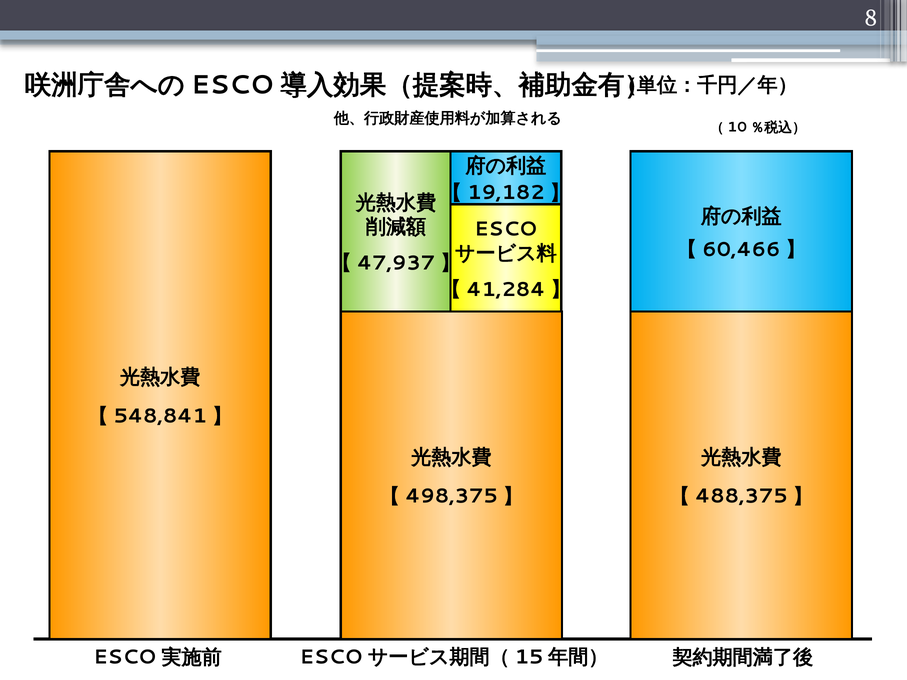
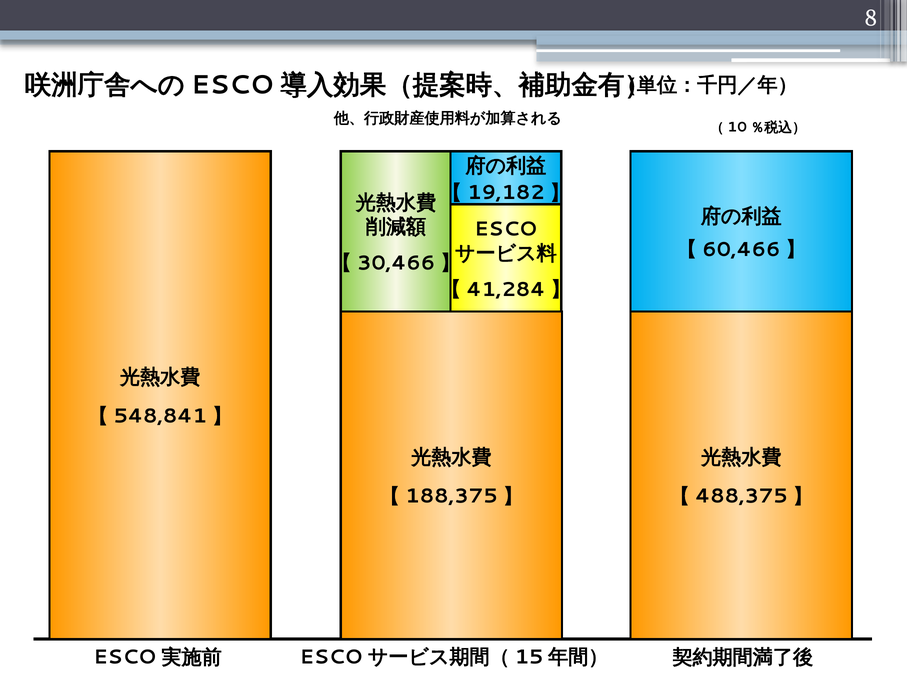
47,937: 47,937 -> 30,466 (396, 263)
498,375: 498,375 -> 188,375 (451, 497)
